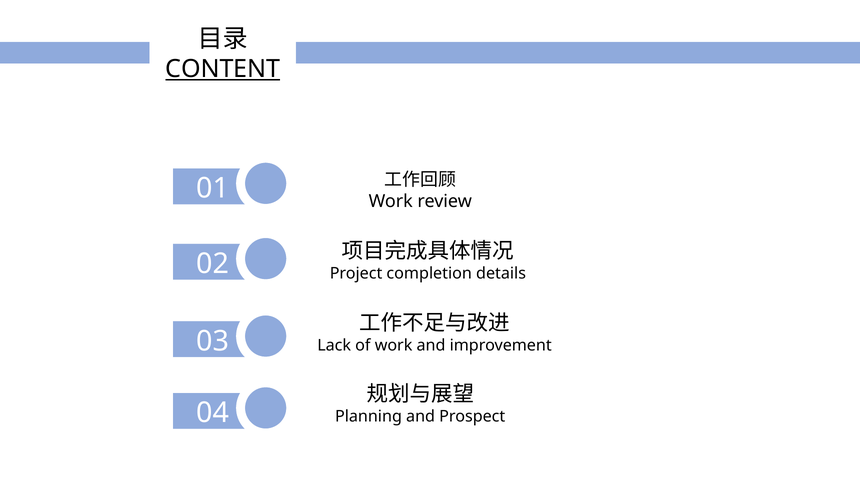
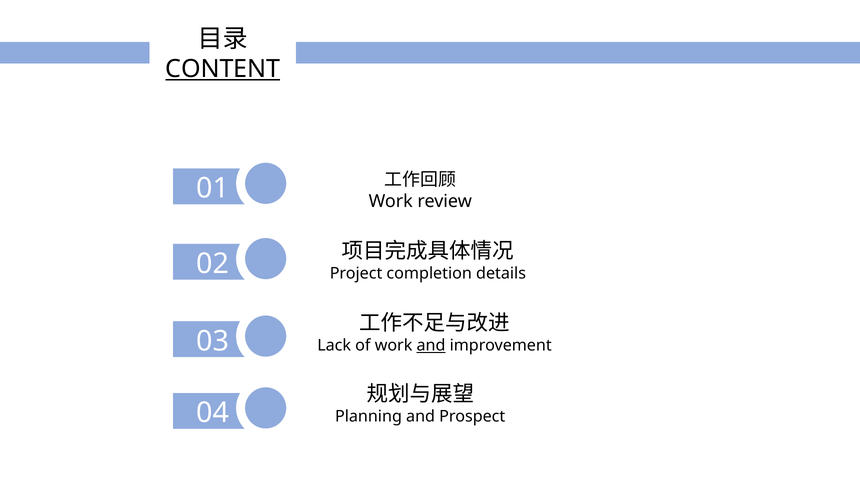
and underline: none -> present (431, 345)
